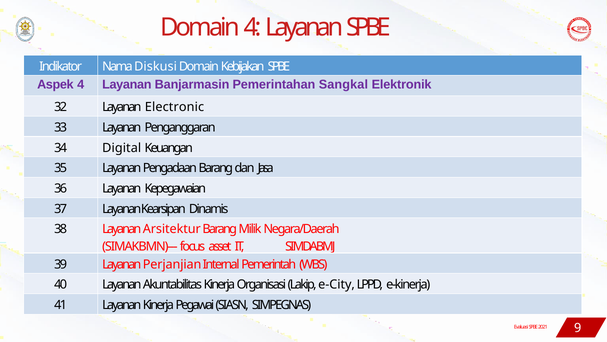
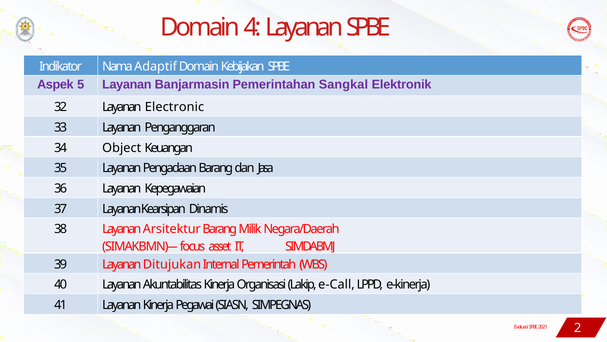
Diskusi: Diskusi -> Adaptif (156, 66)
Aspek 4: 4 -> 5 (81, 85)
Digital: Digital -> Object (122, 148)
Perjanjian: Perjanjian -> Ditujukan (172, 264)
e-City: e-City -> e-Call (336, 284)
9: 9 -> 2 (578, 328)
